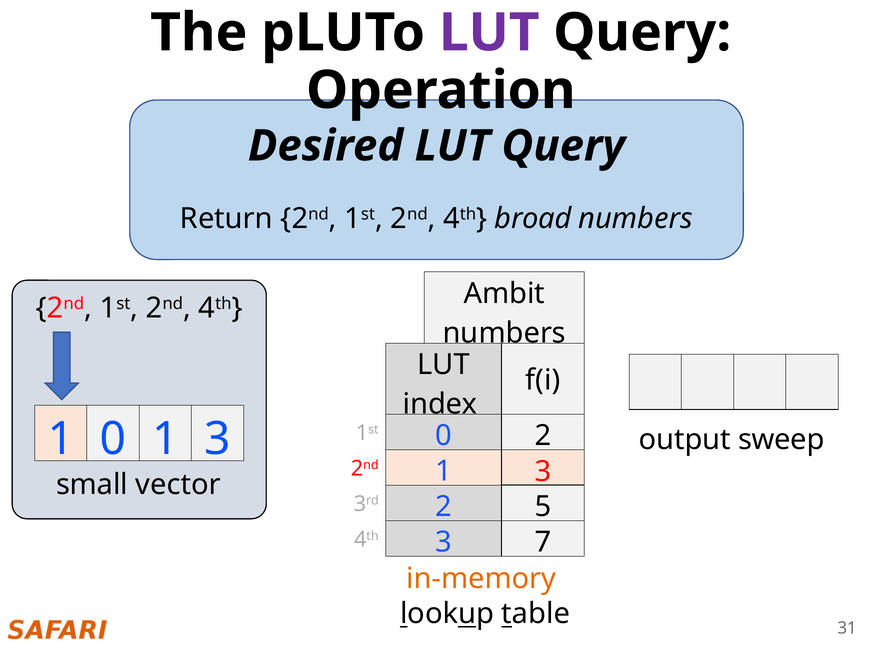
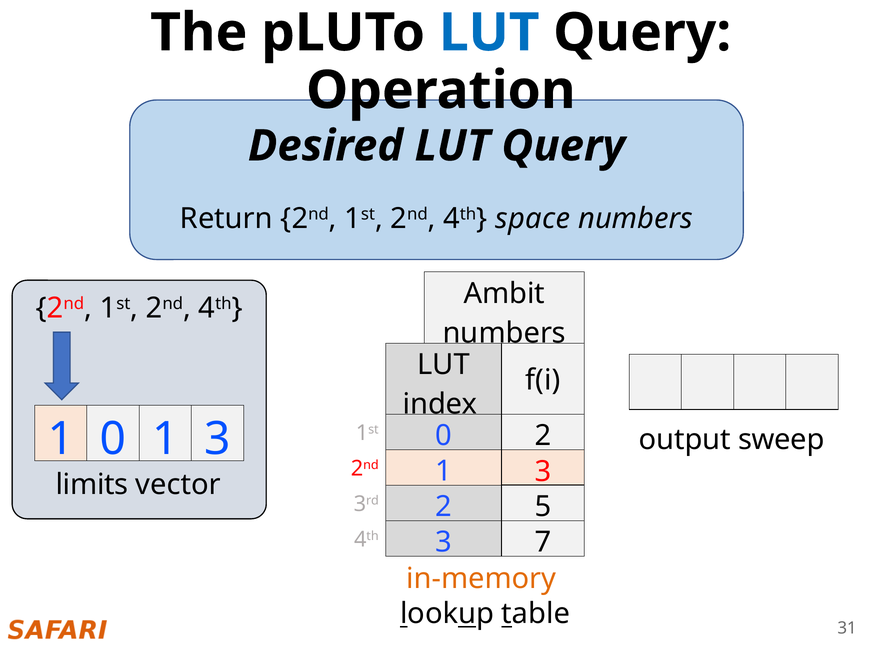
LUT colour: purple -> blue (489, 33)
broad: broad -> space (533, 219)
small: small -> limits (92, 485)
